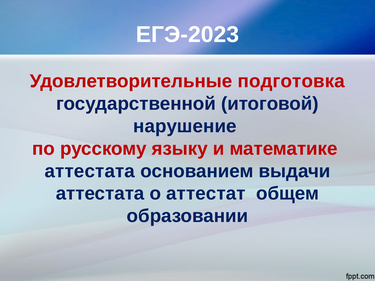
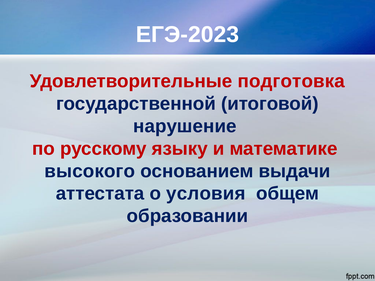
аттестата: аттестата -> высокого (90, 171)
аттестат: аттестат -> условия (206, 194)
